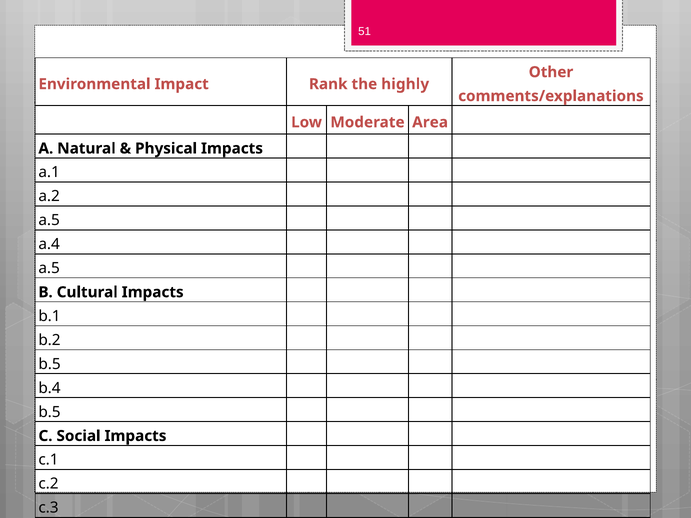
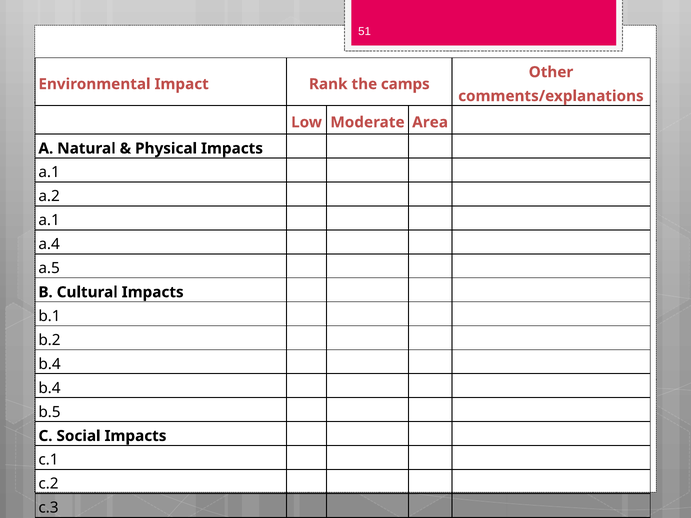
highly: highly -> camps (405, 84)
a.5: a.5 -> a.1 (49, 220)
b.5: b.5 -> b.4 (50, 364)
